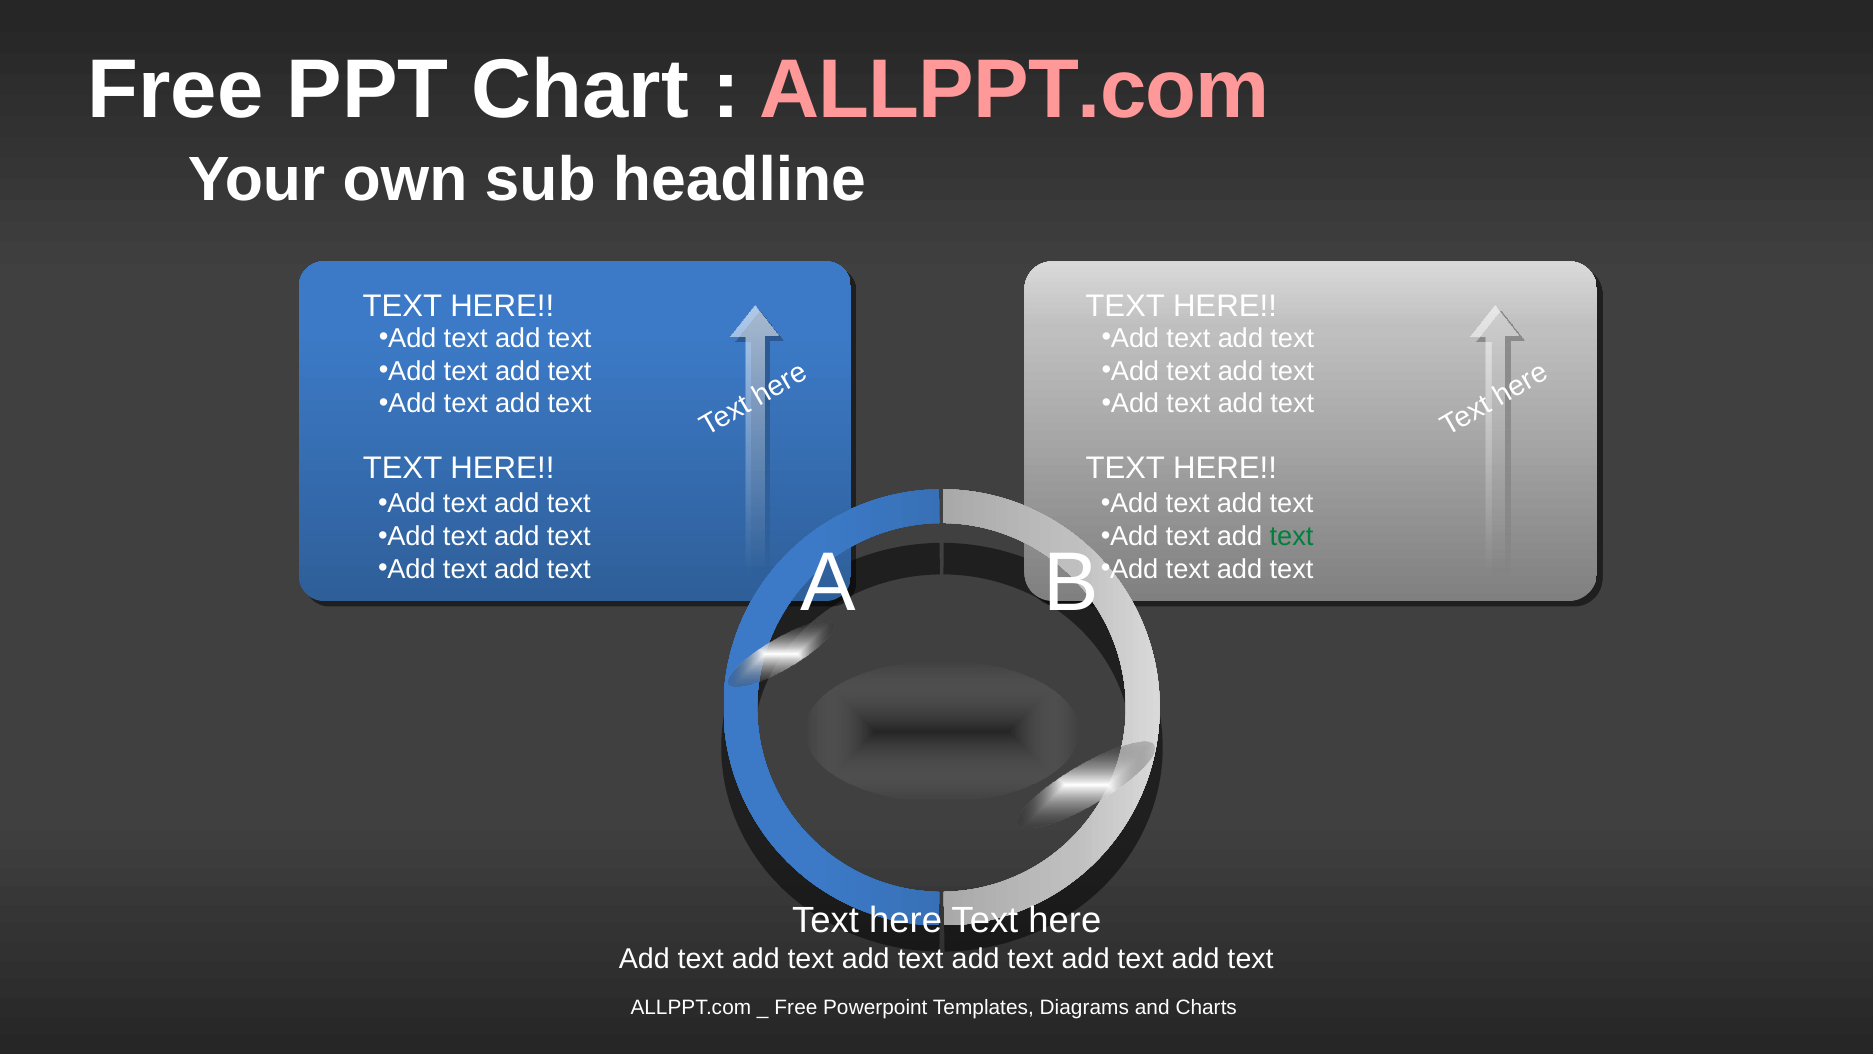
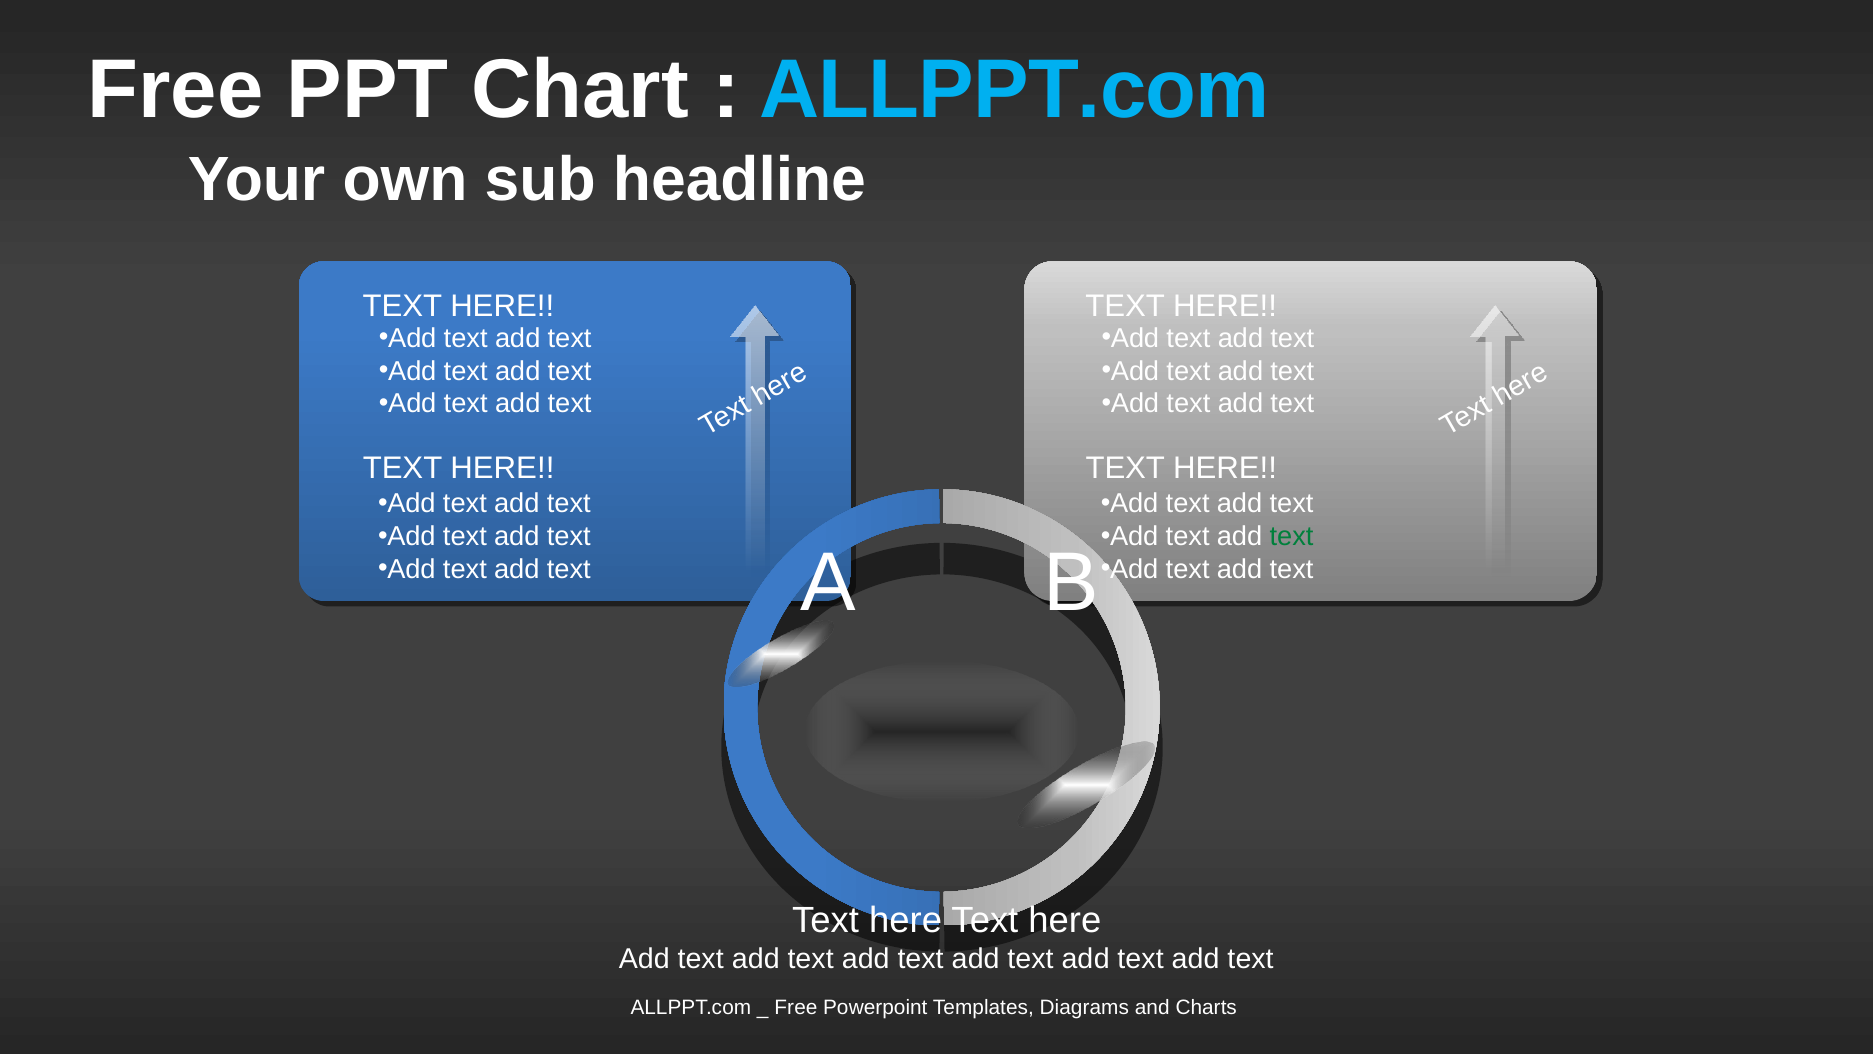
ALLPPT.com colour: pink -> light blue (1015, 90)
